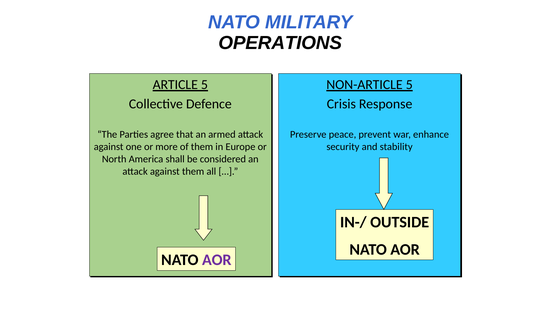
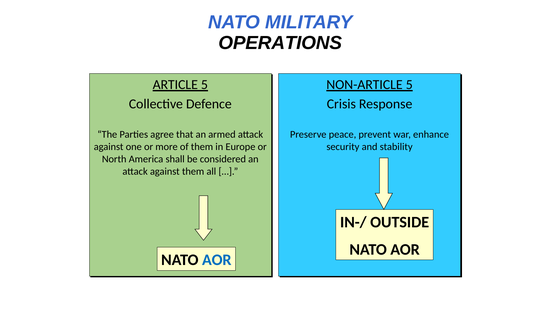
AOR colour: purple -> blue (217, 260)
